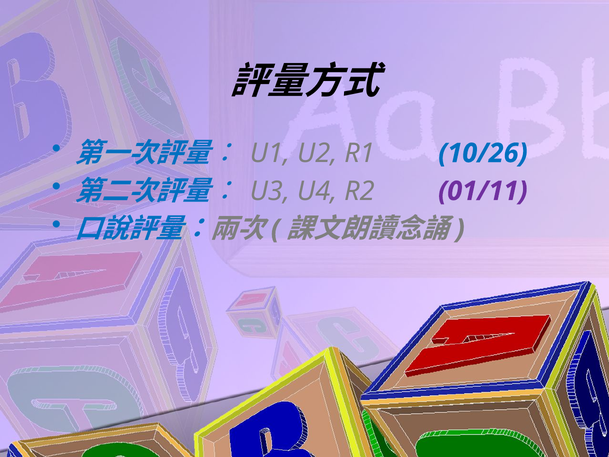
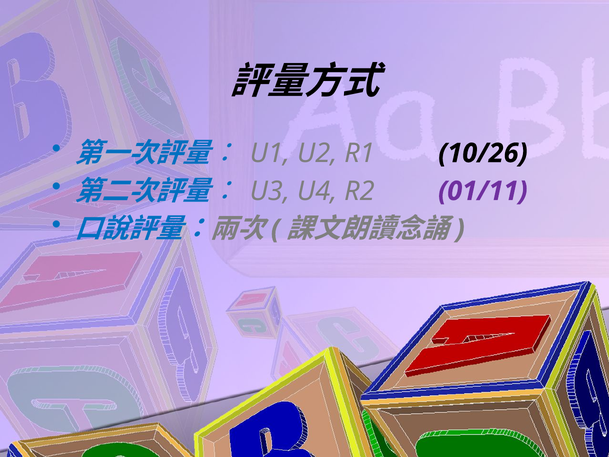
10/26 colour: blue -> black (483, 153)
